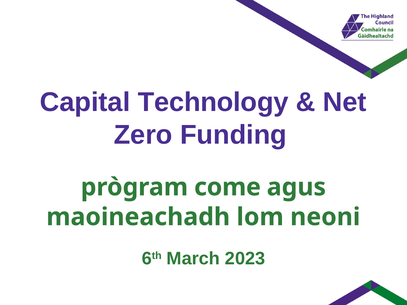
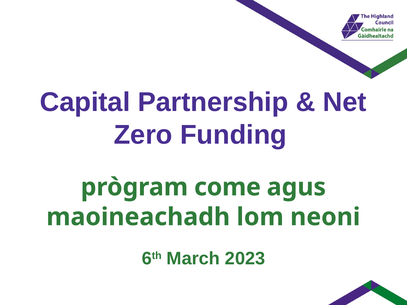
Technology: Technology -> Partnership (213, 102)
